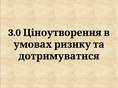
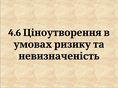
3.0: 3.0 -> 4.6 (15, 33)
дотримуватися: дотримуватися -> невизначеність (59, 57)
